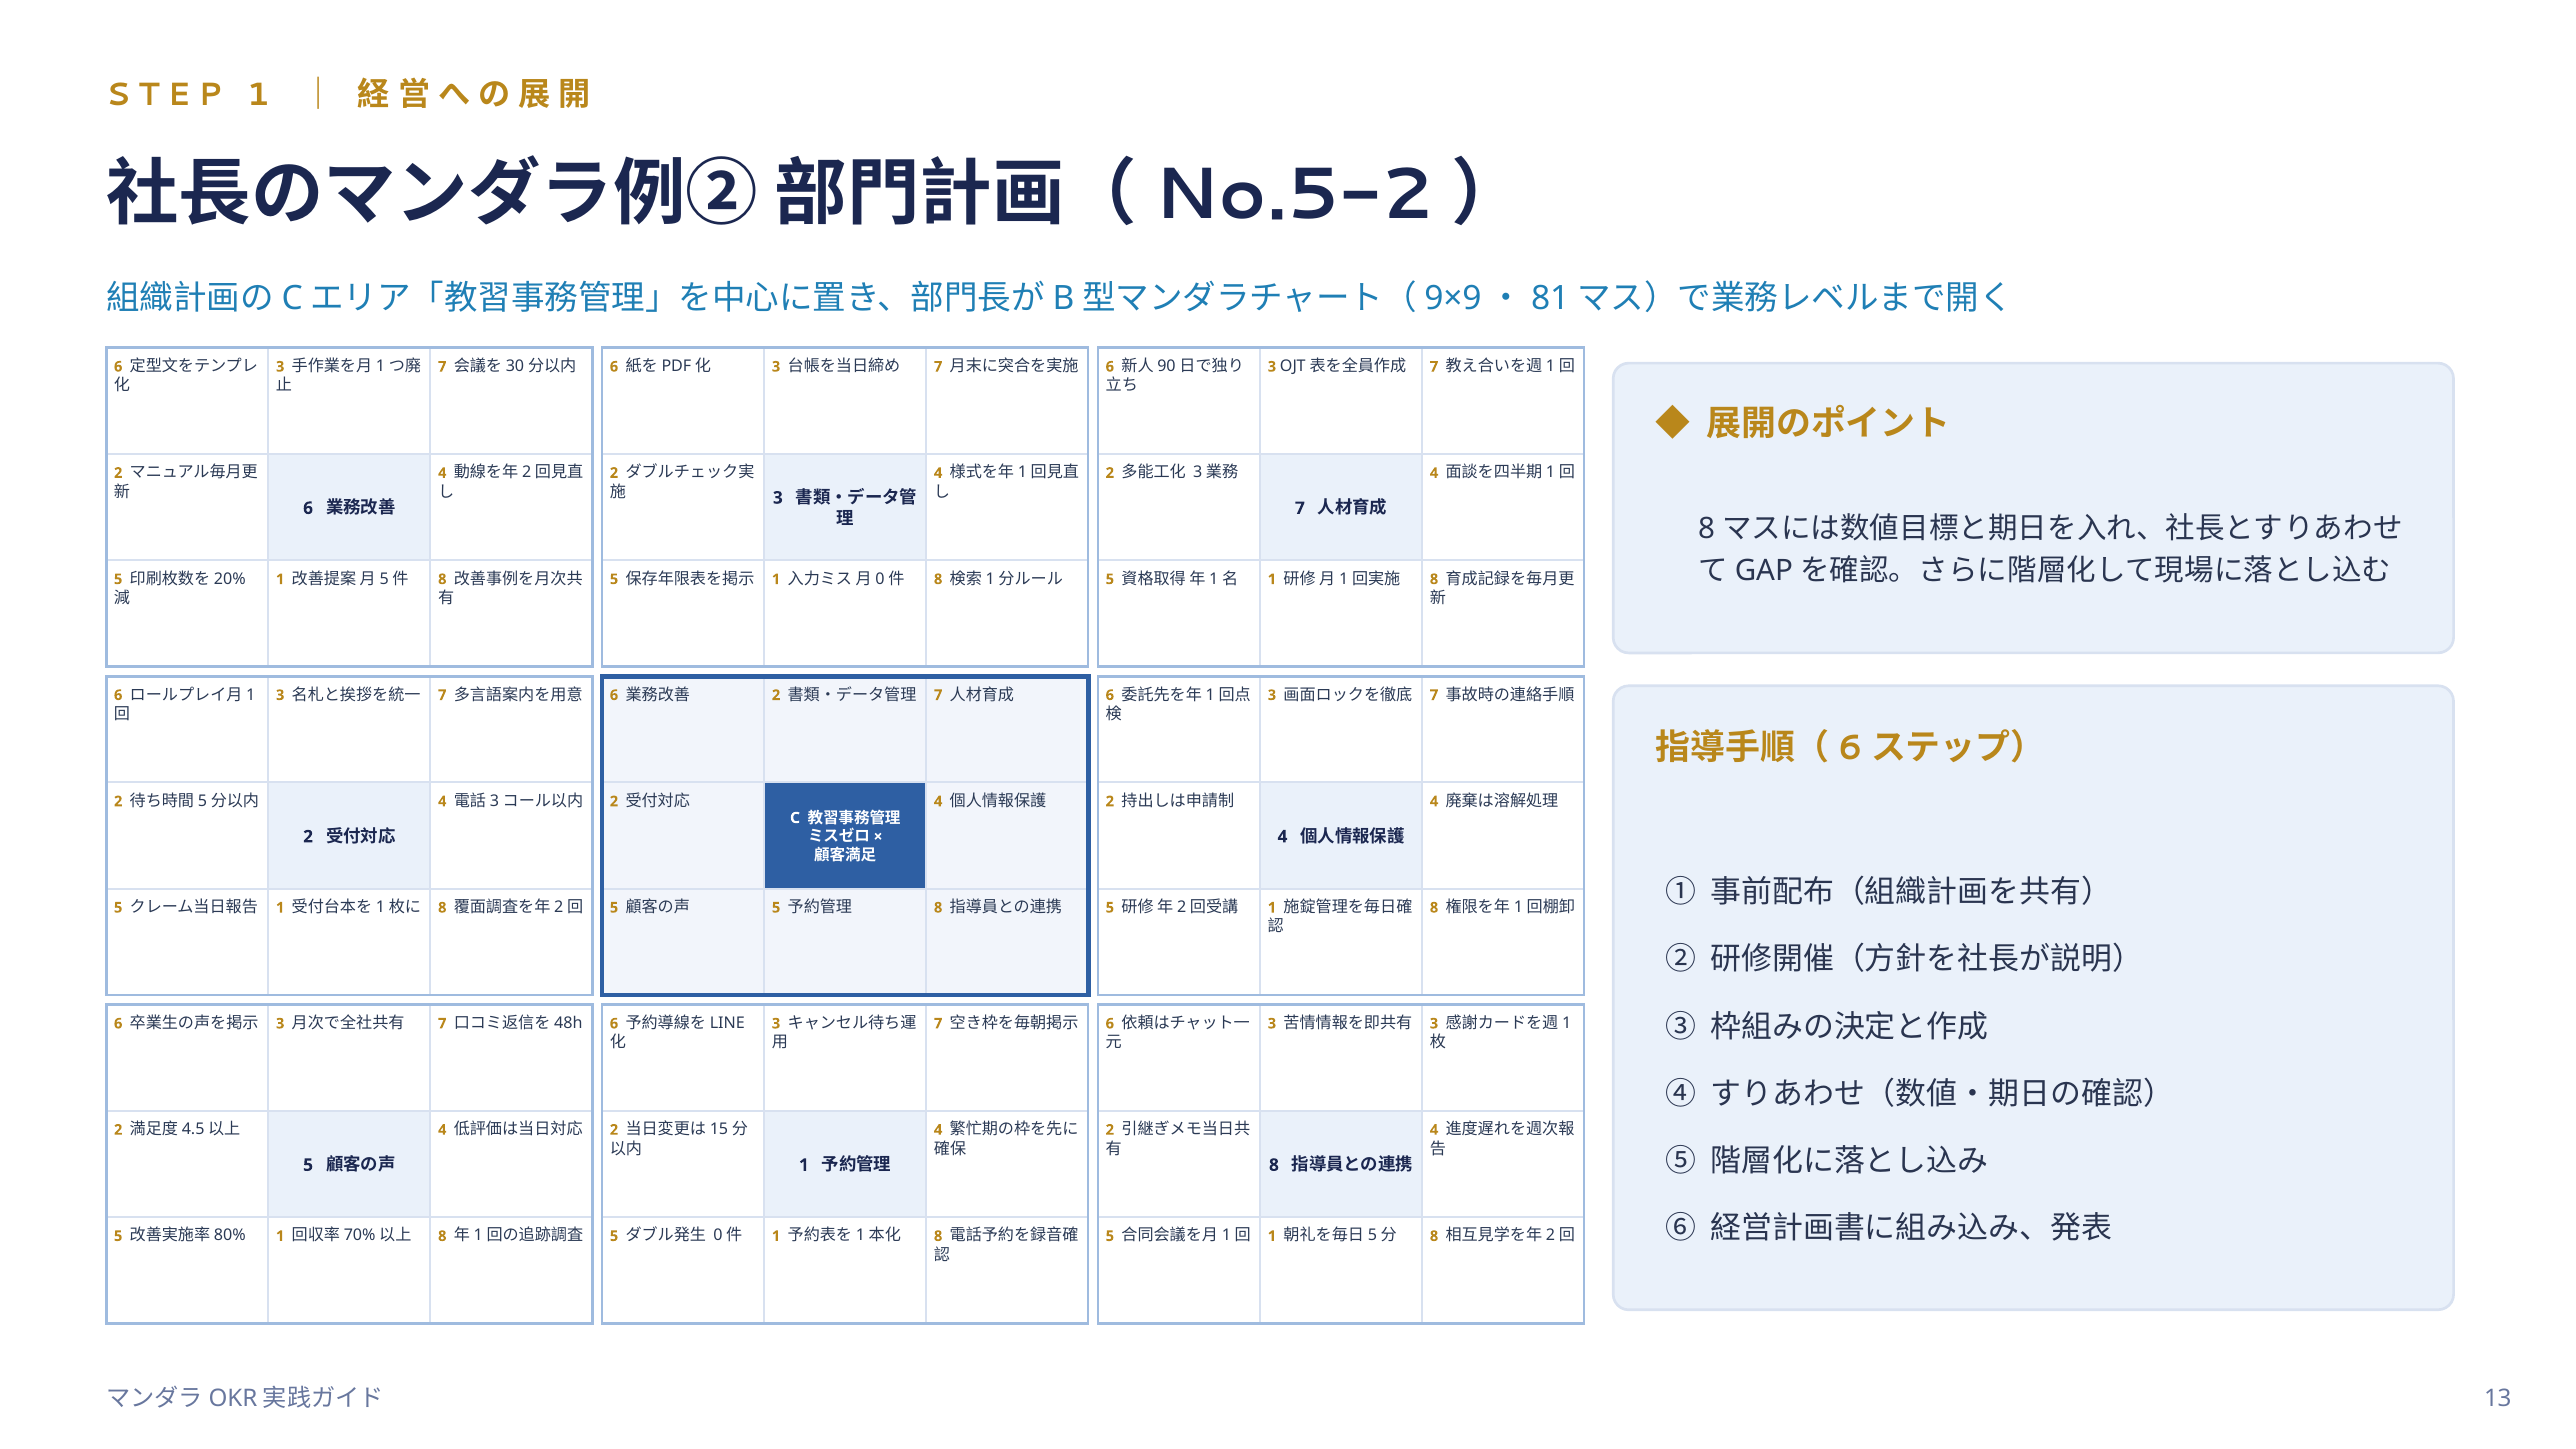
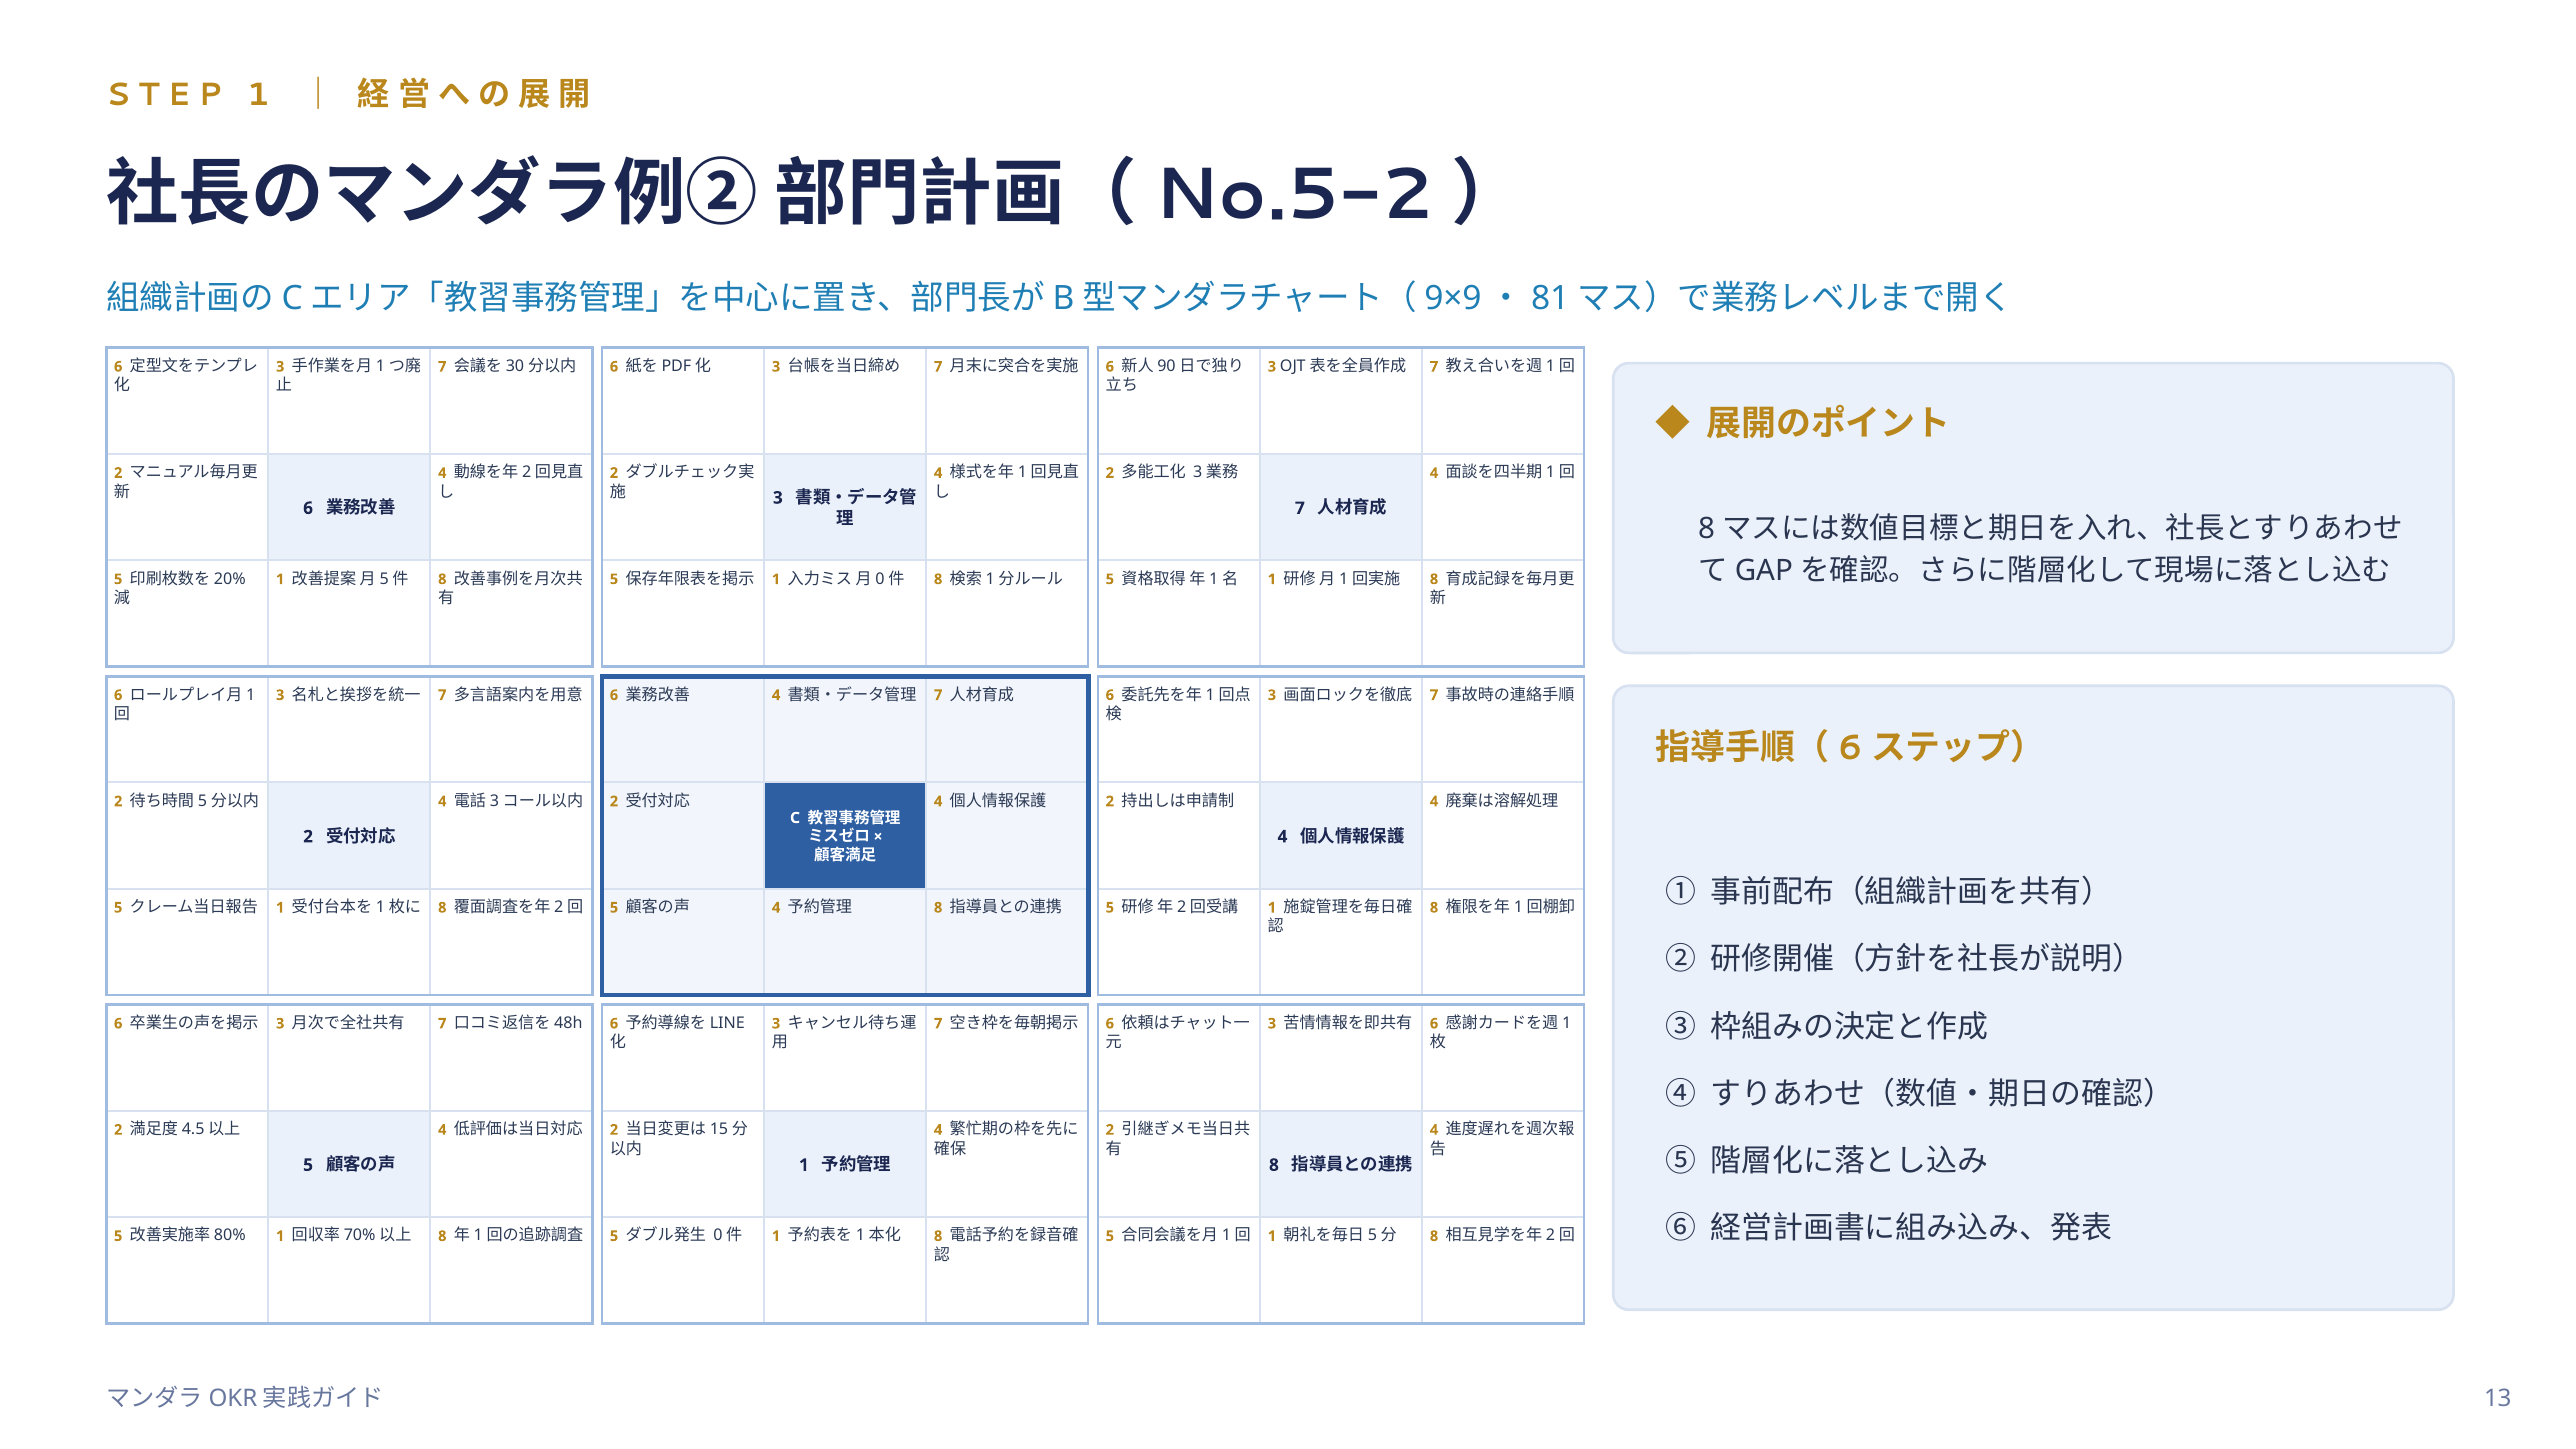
2: 2 -> 4 (776, 695)
5: 5 -> 4 (776, 908)
3: 3 -> 6 (1434, 1024)
